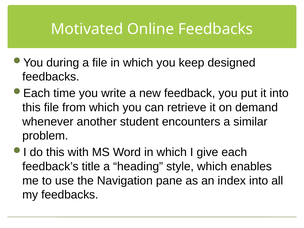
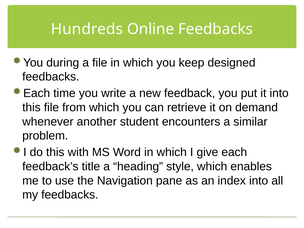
Motivated: Motivated -> Hundreds (87, 29)
